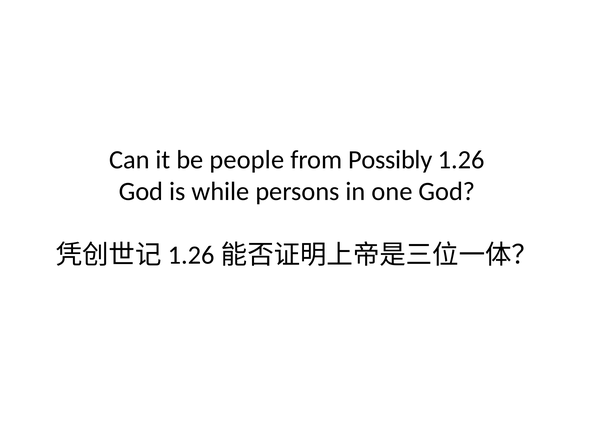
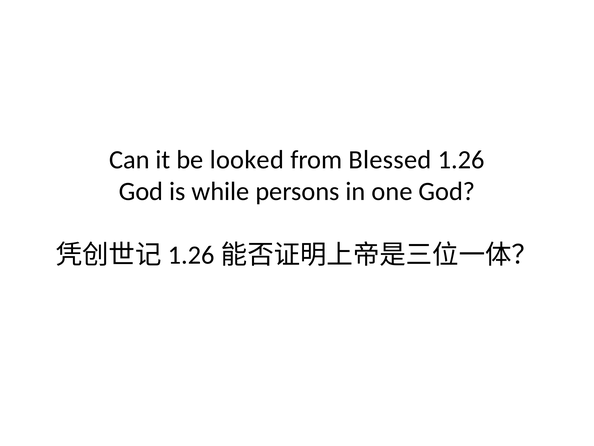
people: people -> looked (247, 160)
Possibly: Possibly -> Blessed (390, 160)
